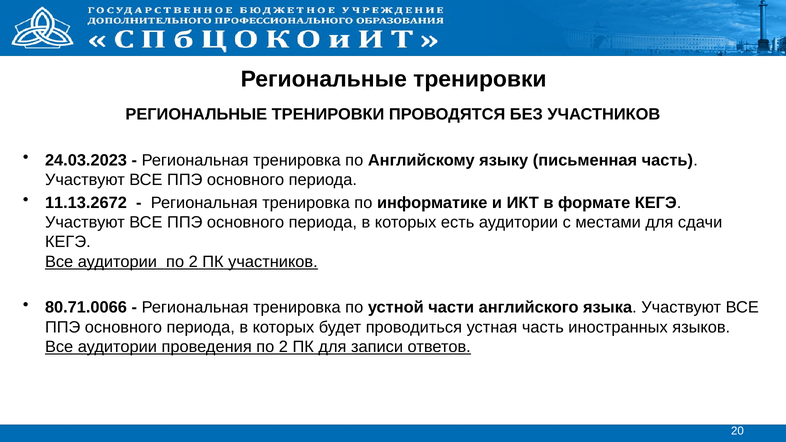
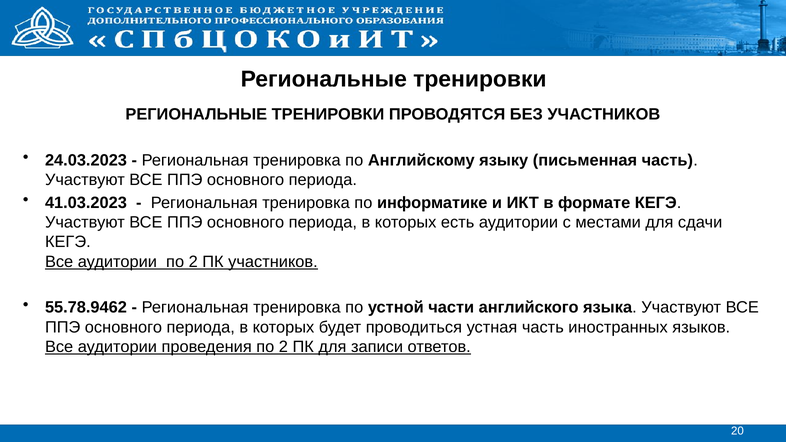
11.13.2672: 11.13.2672 -> 41.03.2023 (86, 203)
80.71.0066: 80.71.0066 -> 55.78.9462 (86, 308)
